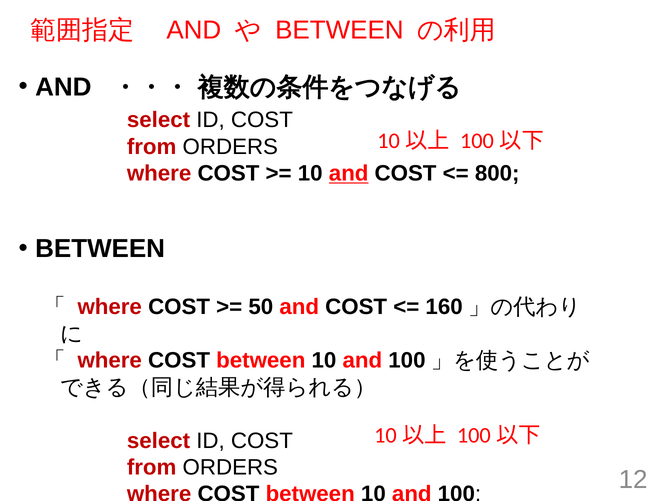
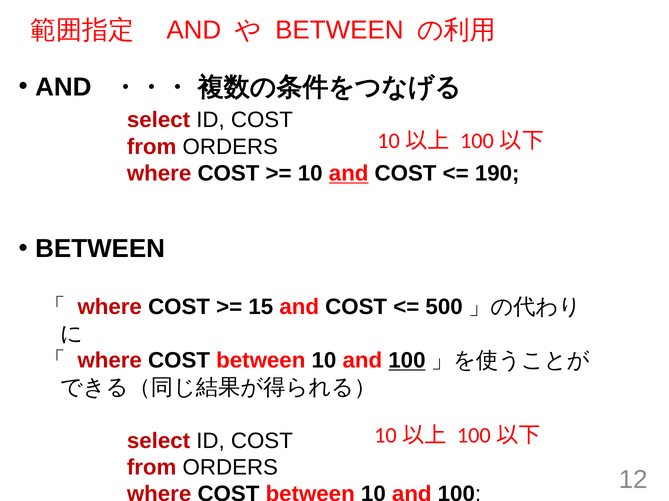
800: 800 -> 190 (497, 174)
50: 50 -> 15 (261, 308)
160: 160 -> 500 (444, 308)
100 underline: none -> present (407, 361)
